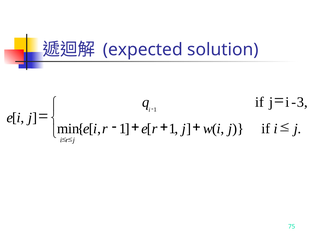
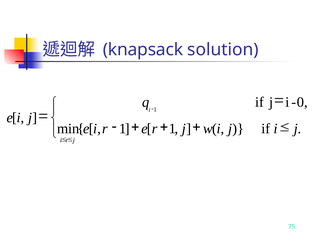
expected: expected -> knapsack (143, 50)
3: 3 -> 0 (302, 102)
